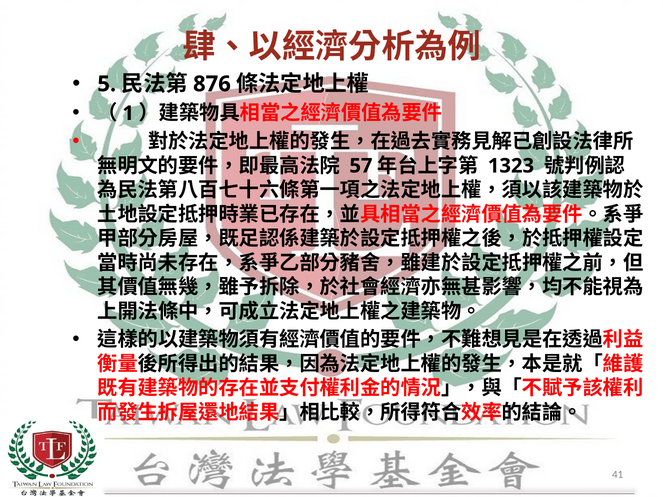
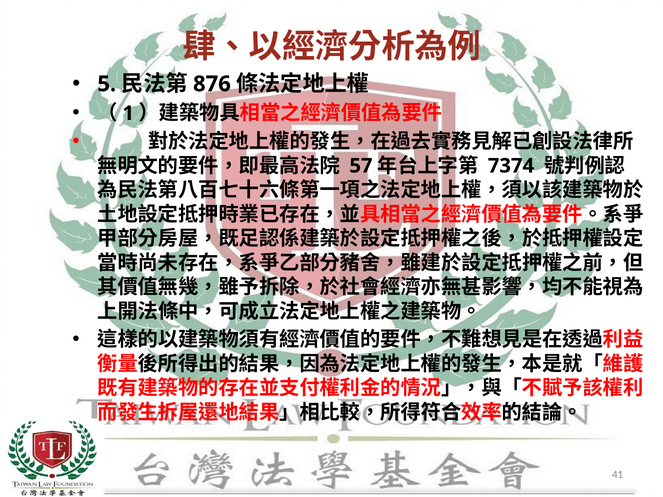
1323: 1323 -> 7374 (511, 166)
